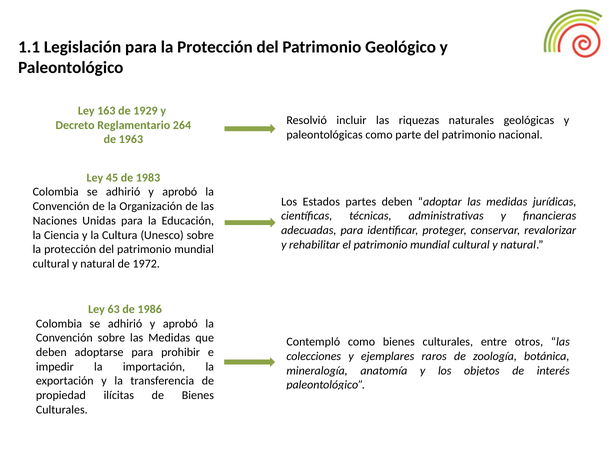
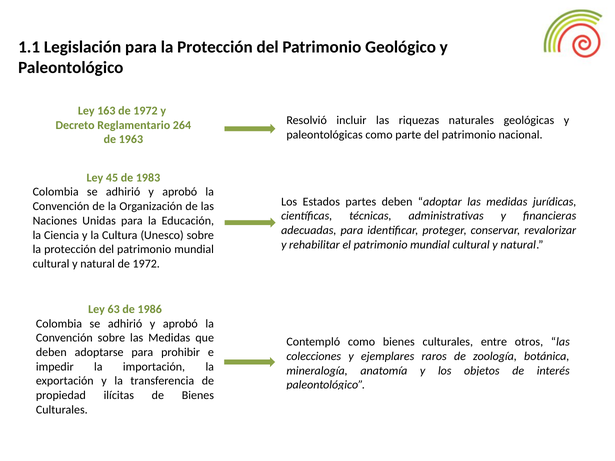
163 de 1929: 1929 -> 1972 (145, 111)
